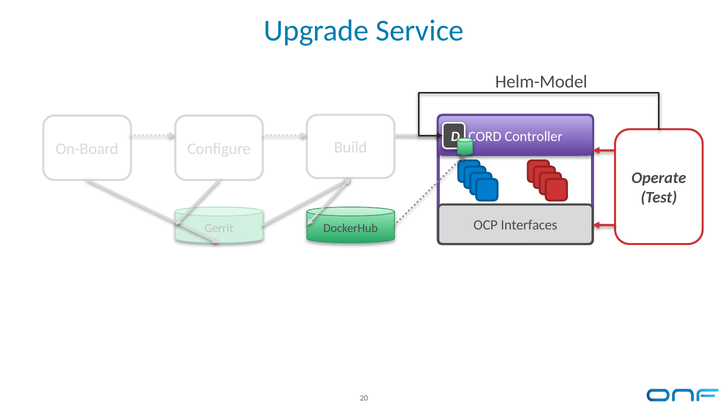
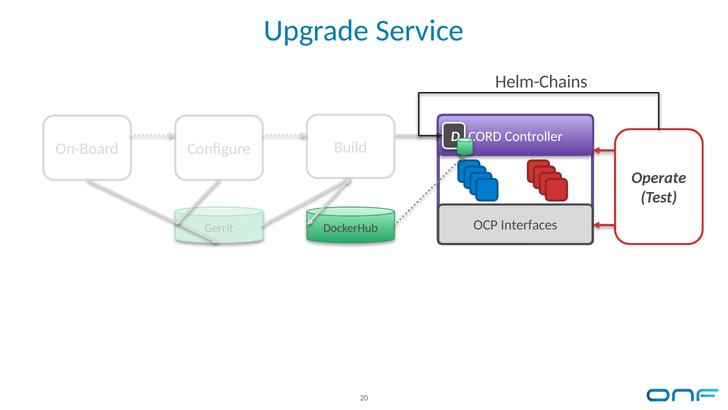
Helm-Model: Helm-Model -> Helm-Chains (541, 82)
